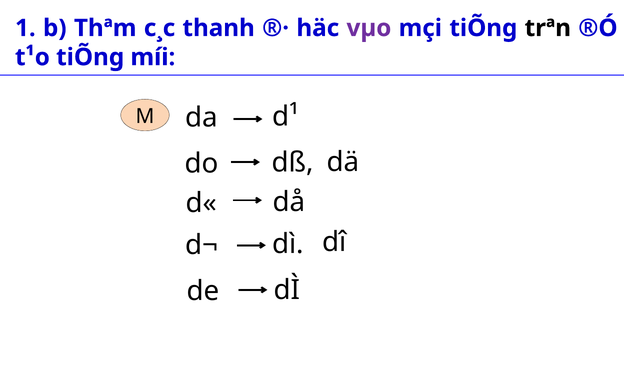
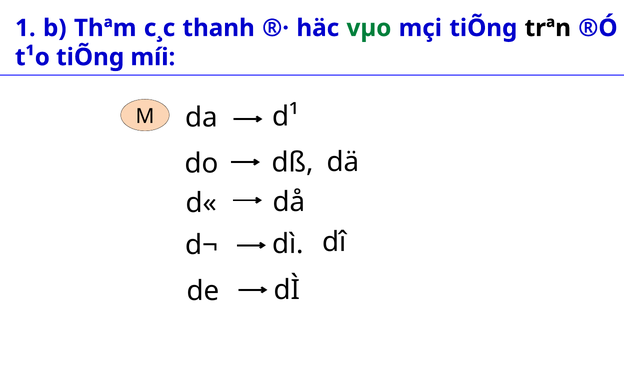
vµo colour: purple -> green (369, 28)
